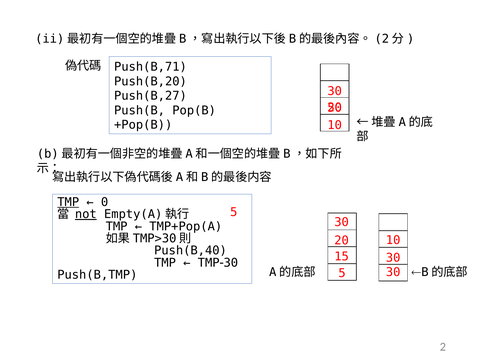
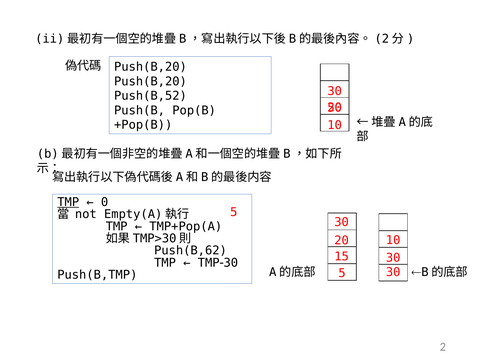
Push(B,71: Push(B,71 -> Push(B,20 (150, 67)
Push(B,27: Push(B,27 -> Push(B,52 (150, 96)
not underline: present -> none (86, 214)
Push(B,40: Push(B,40 -> Push(B,62 (190, 251)
